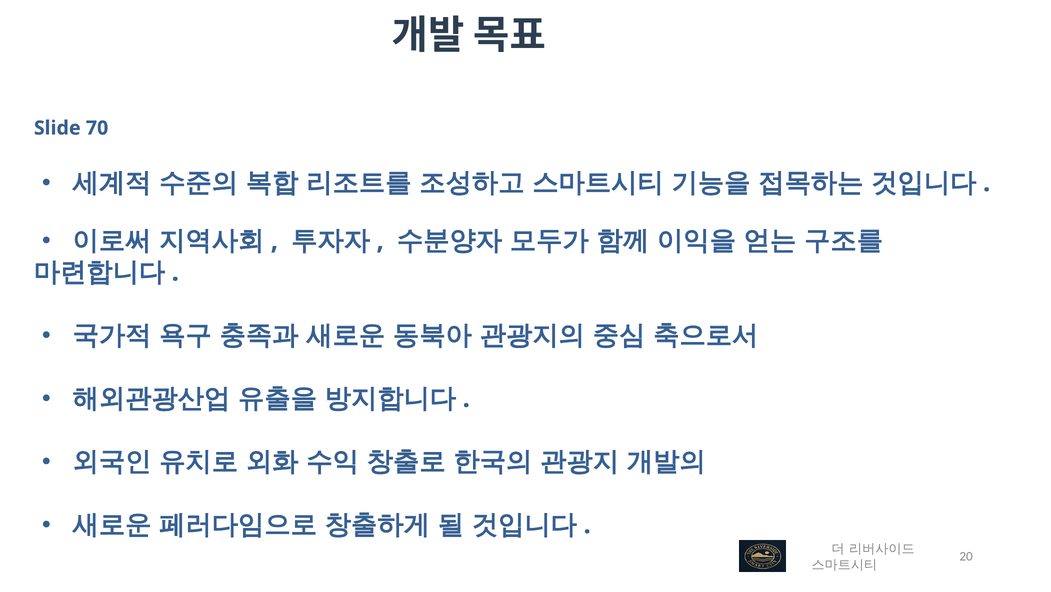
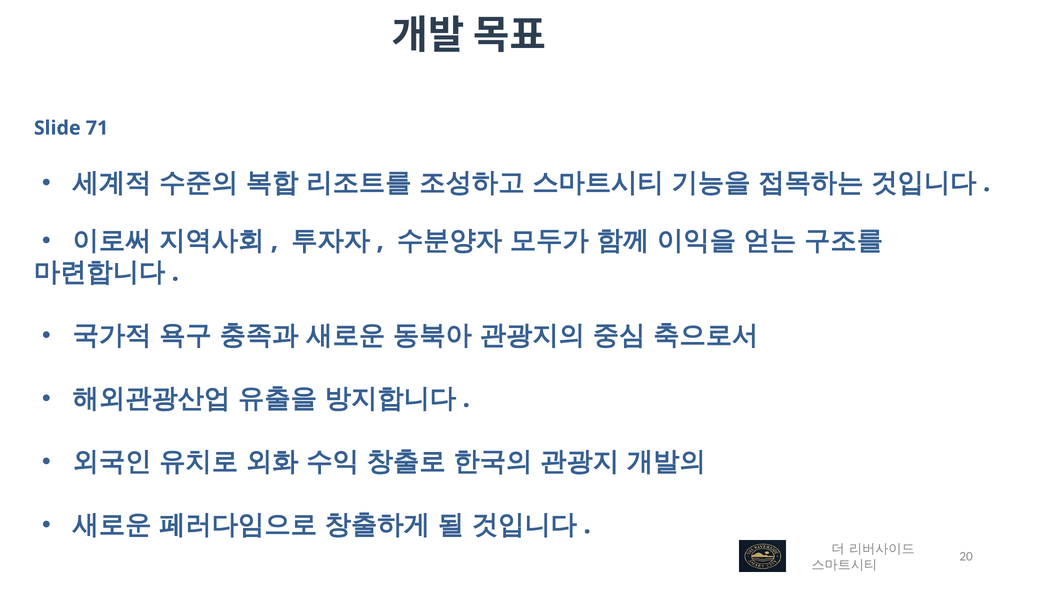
70: 70 -> 71 (97, 128)
